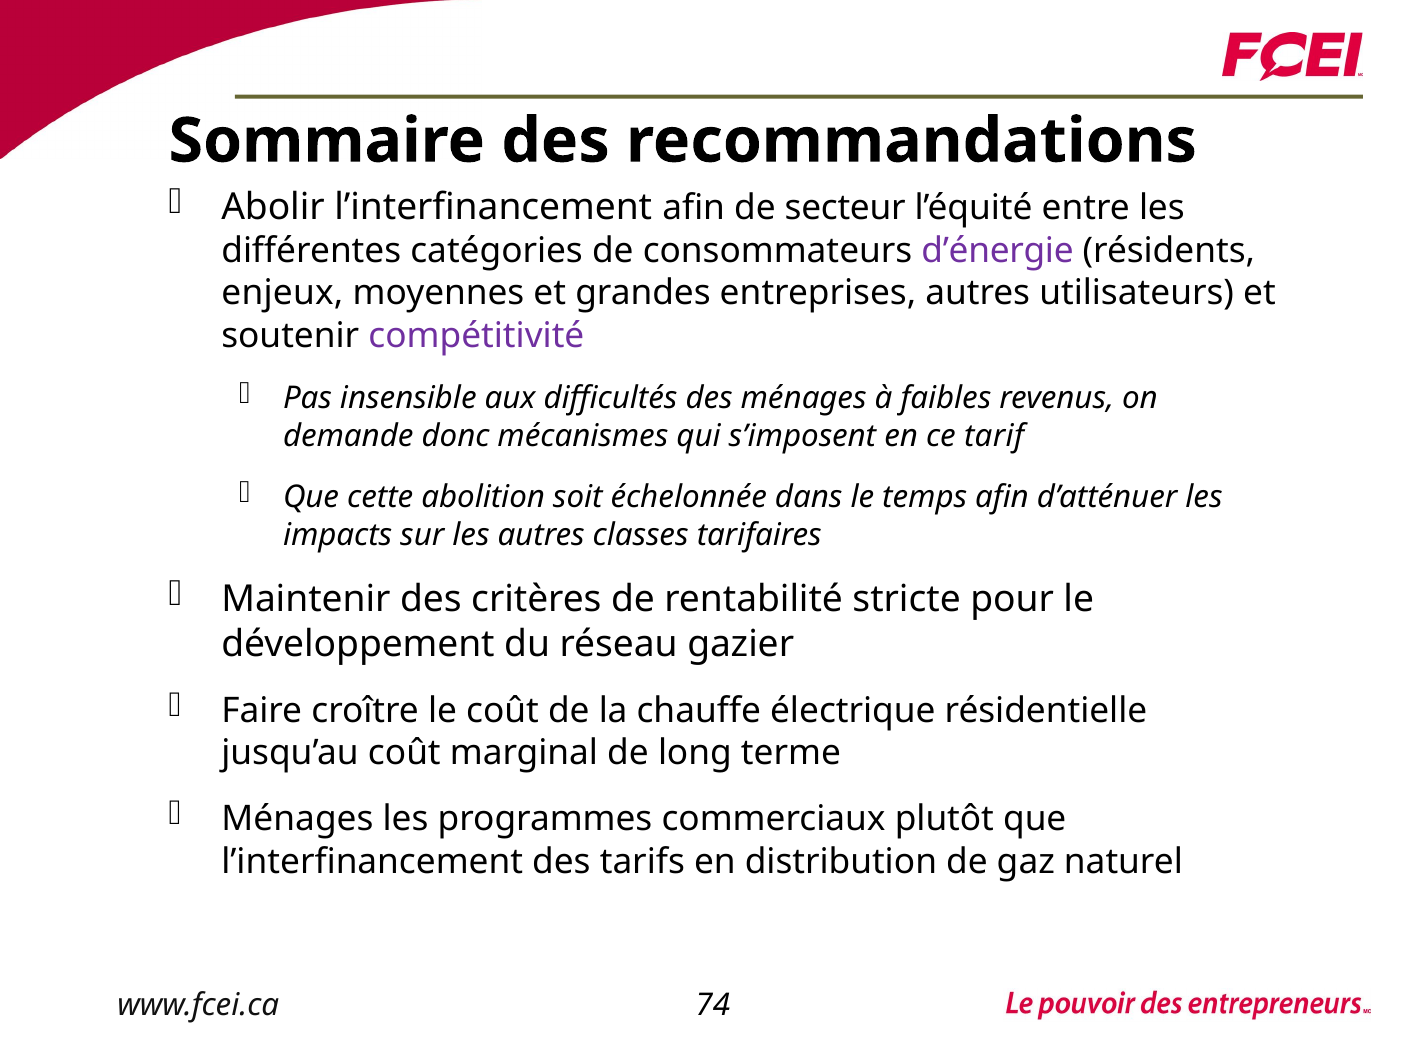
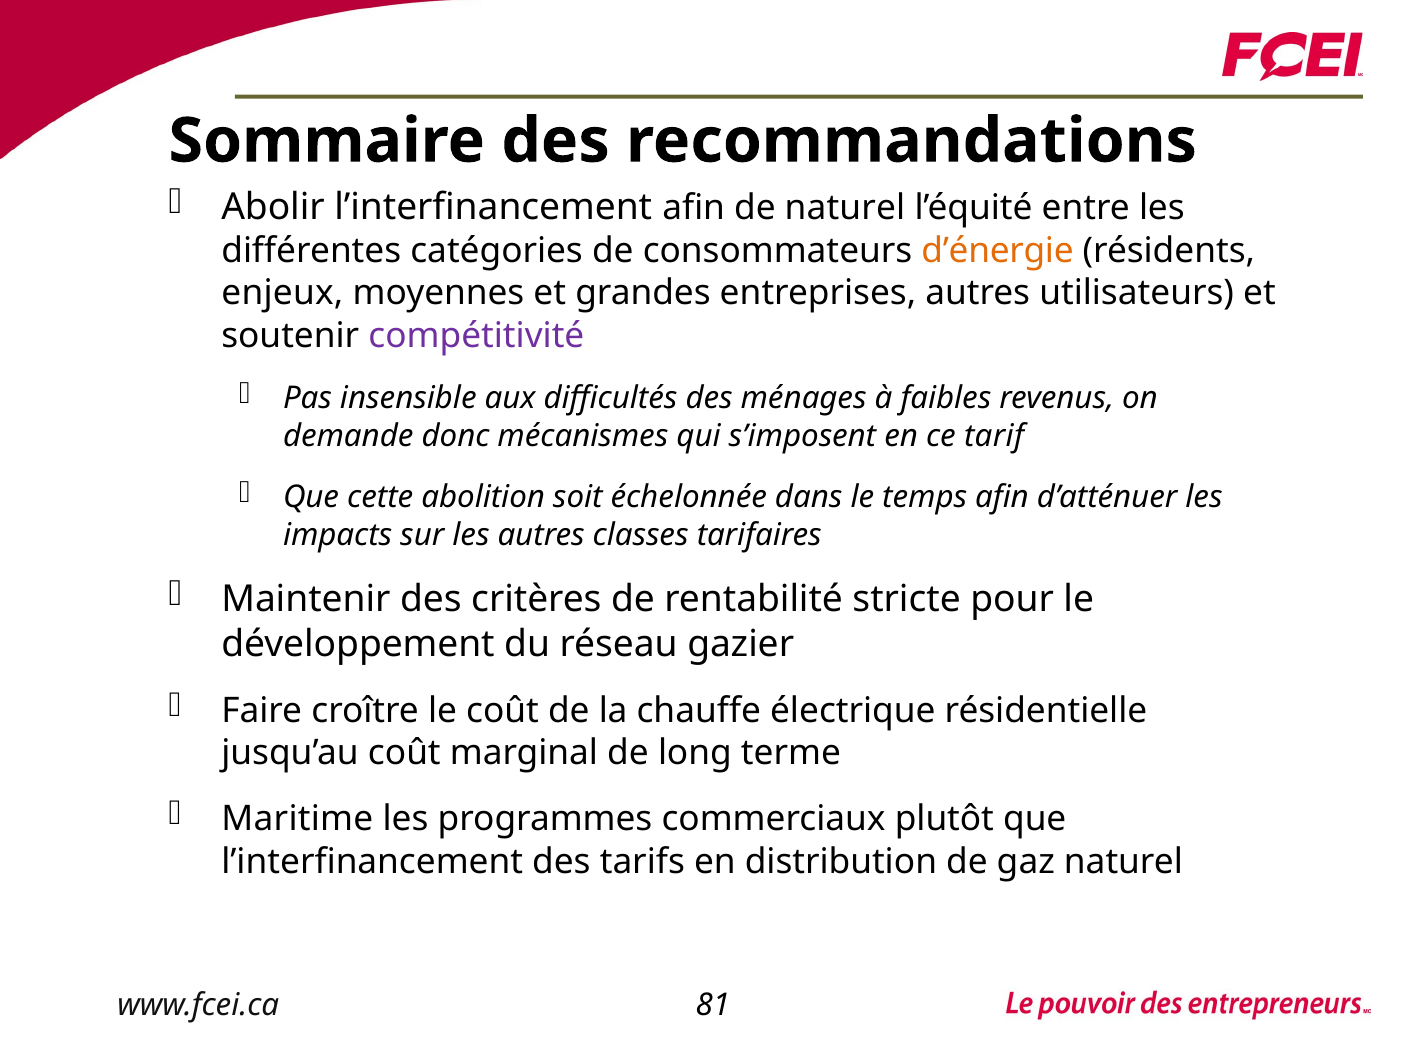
de secteur: secteur -> naturel (845, 208)
d’énergie colour: purple -> orange (998, 251)
Ménages: Ménages -> Maritime (297, 819)
74: 74 -> 81 (713, 1006)
